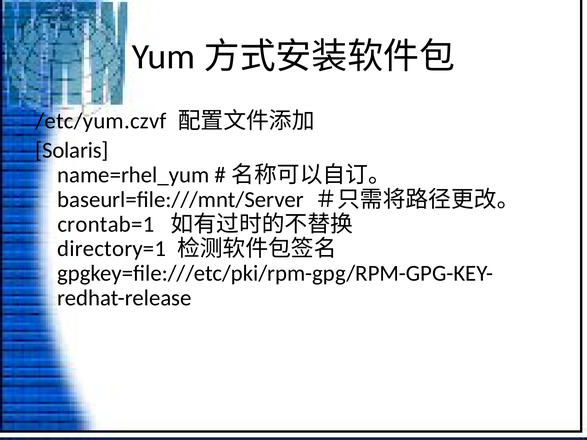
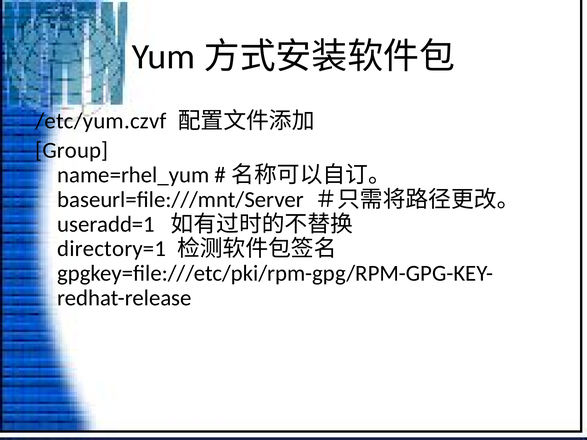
Solaris: Solaris -> Group (72, 150)
crontab=1: crontab=1 -> useradd=1 (106, 224)
